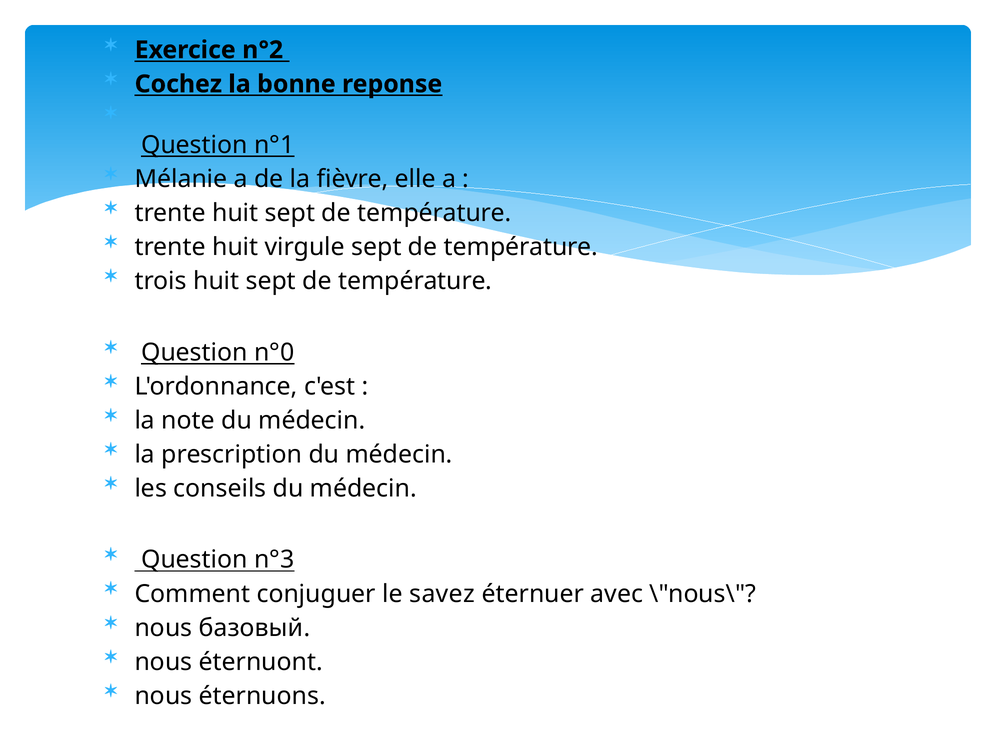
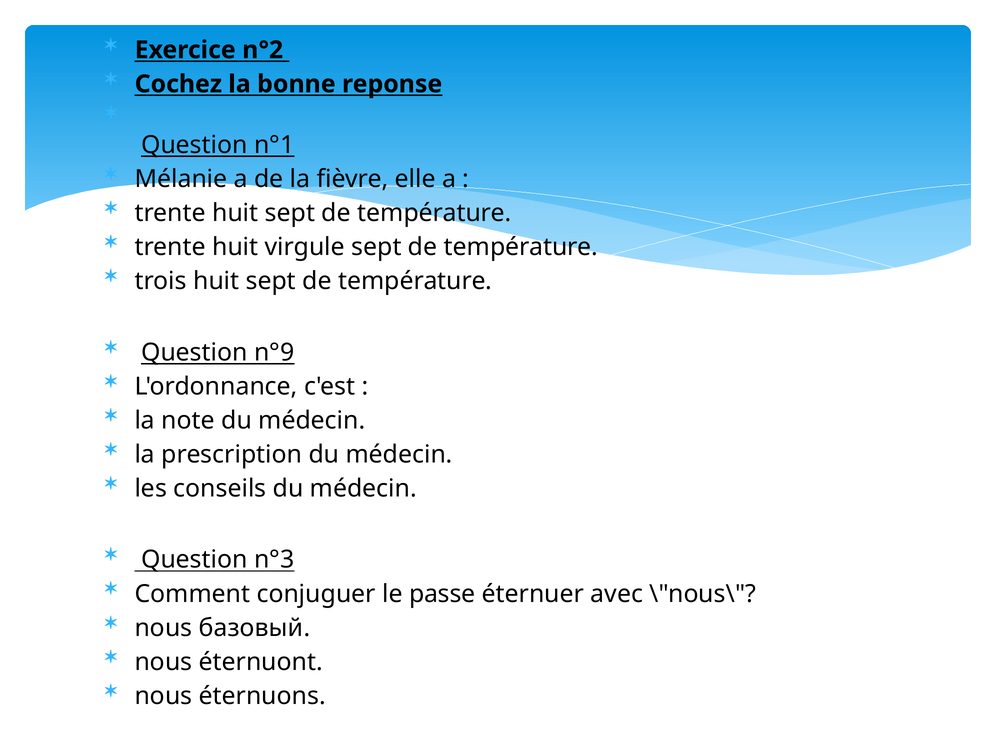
n°0: n°0 -> n°9 (274, 352)
savez: savez -> passe (442, 594)
